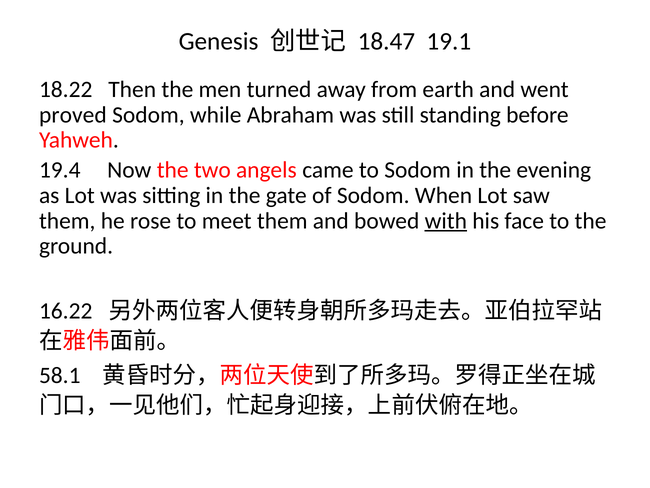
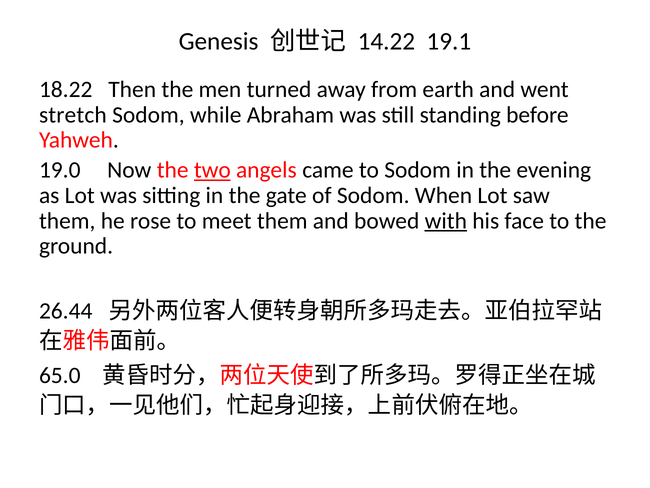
18.47: 18.47 -> 14.22 (386, 41)
proved: proved -> stretch (73, 115)
19.4: 19.4 -> 19.0 (60, 170)
two underline: none -> present (212, 170)
16.22: 16.22 -> 26.44 (66, 310)
58.1: 58.1 -> 65.0 (60, 375)
